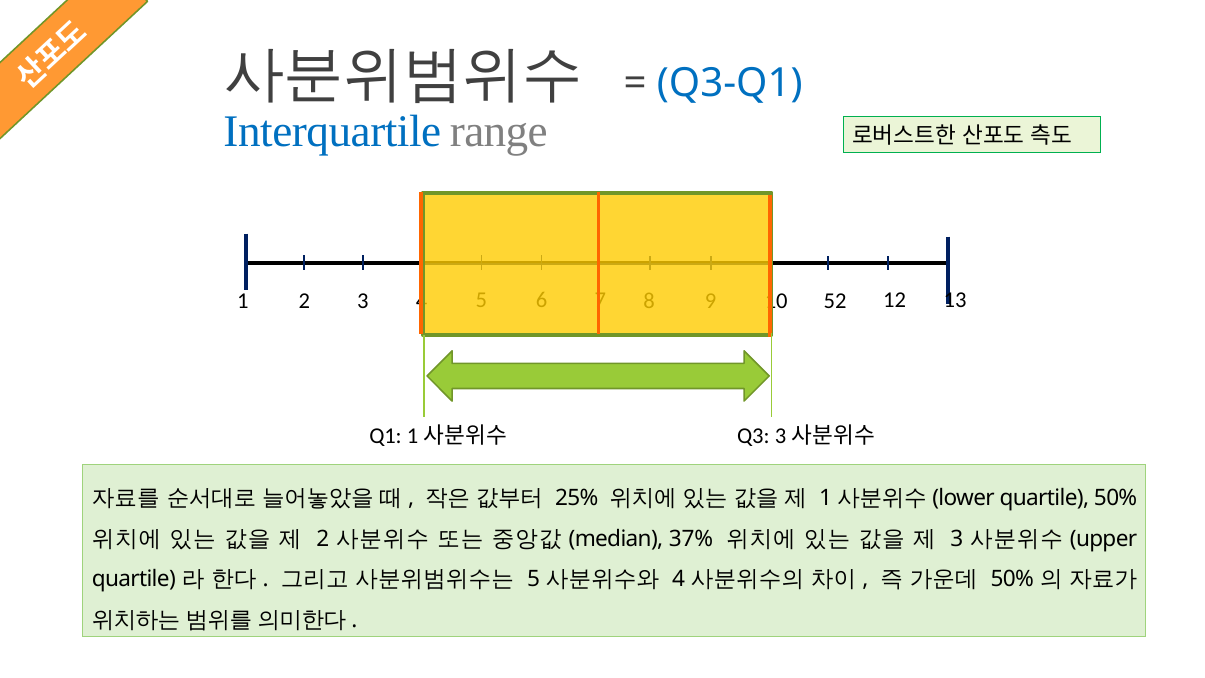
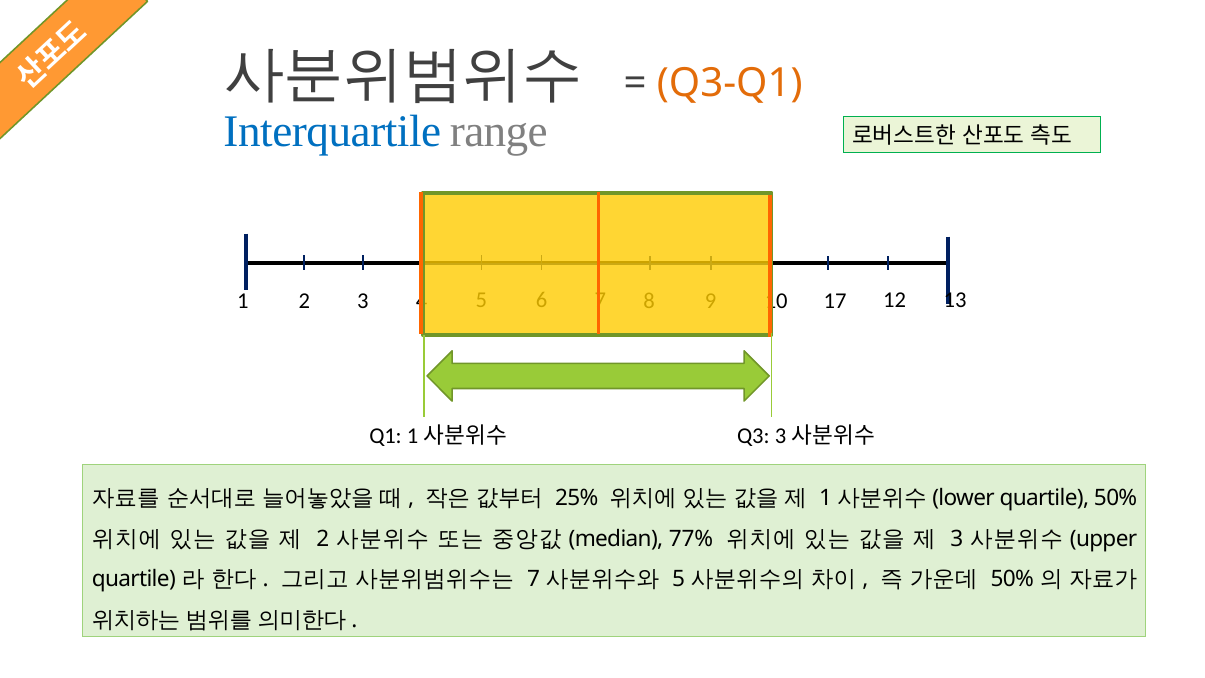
Q3-Q1 colour: blue -> orange (730, 83)
52: 52 -> 17 (835, 301)
37%: 37% -> 77% (691, 538)
5: 5 -> 7 (534, 579)
4: 4 -> 5 (679, 579)
